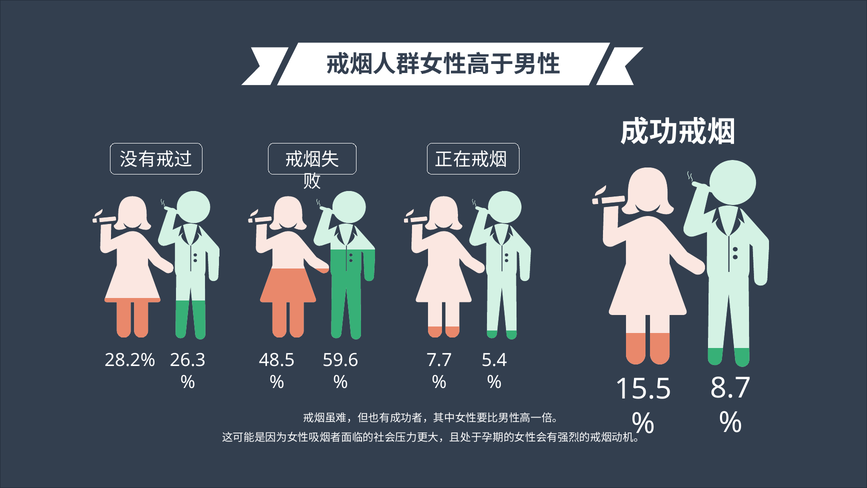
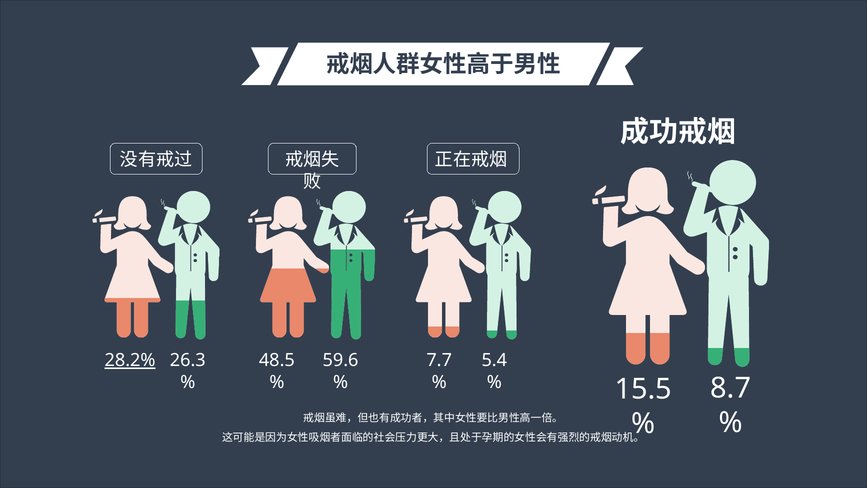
28.2% underline: none -> present (130, 360)
